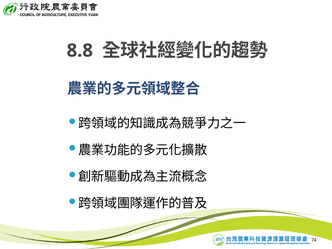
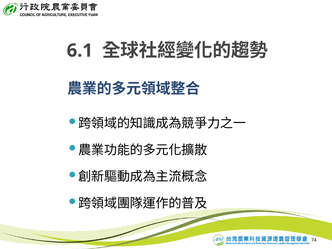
8.8: 8.8 -> 6.1 (80, 51)
